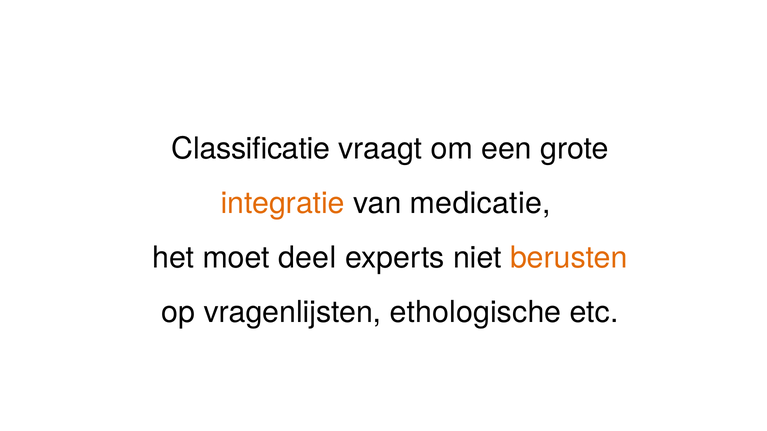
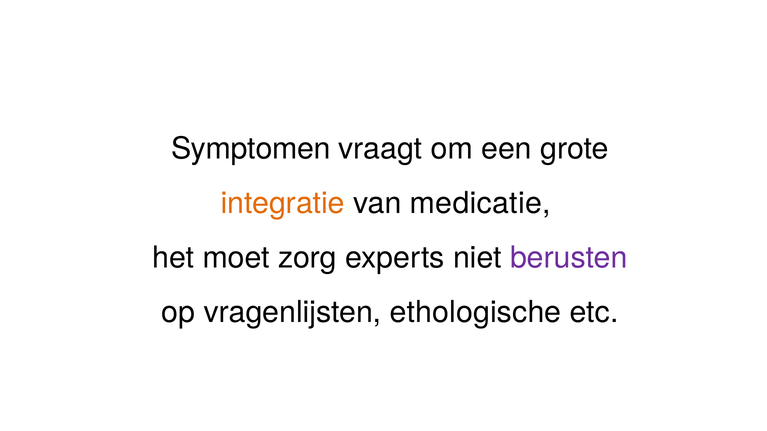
Classificatie: Classificatie -> Symptomen (251, 149)
deel: deel -> zorg (307, 258)
berusten colour: orange -> purple (569, 258)
